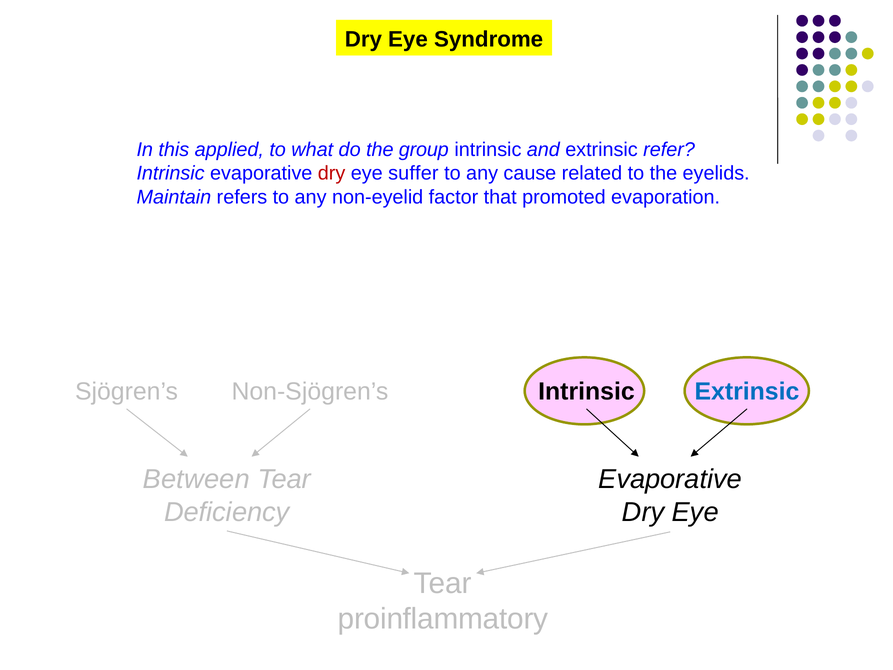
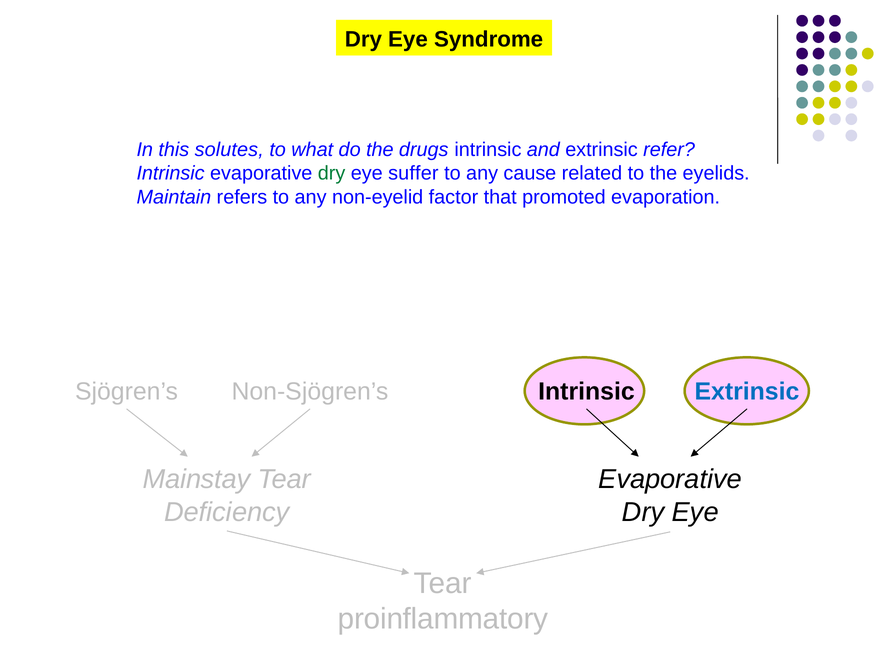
applied: applied -> solutes (229, 149)
group: group -> drugs (424, 149)
dry colour: red -> green (332, 173)
Between: Between -> Mainstay (197, 479)
